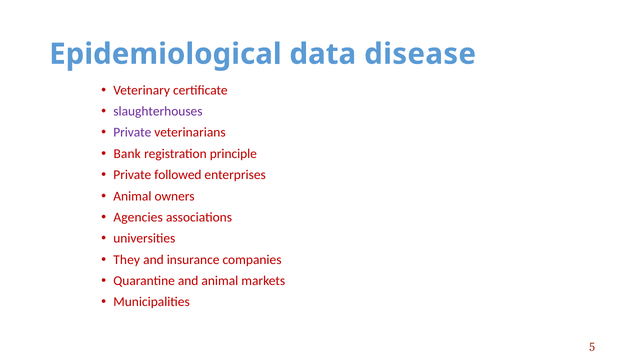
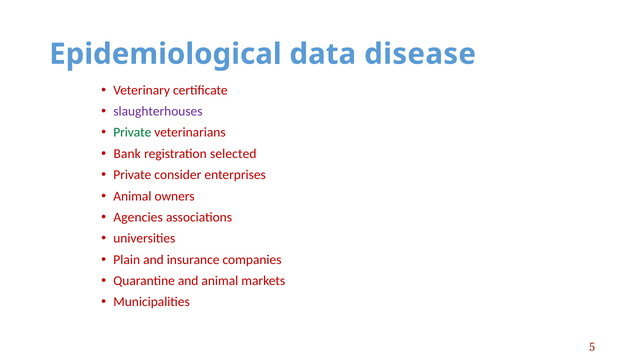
Private colour: purple -> green (132, 133)
principle: principle -> selected (233, 154)
followed: followed -> consider (178, 175)
They: They -> Plain (127, 260)
